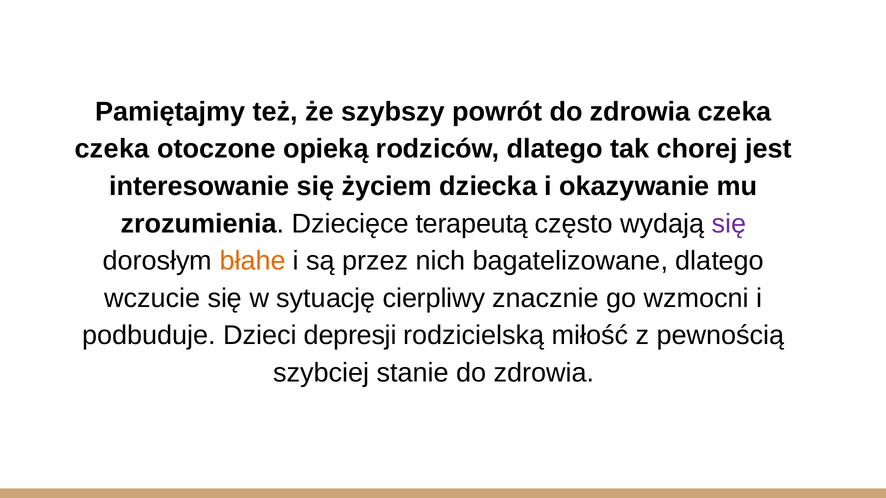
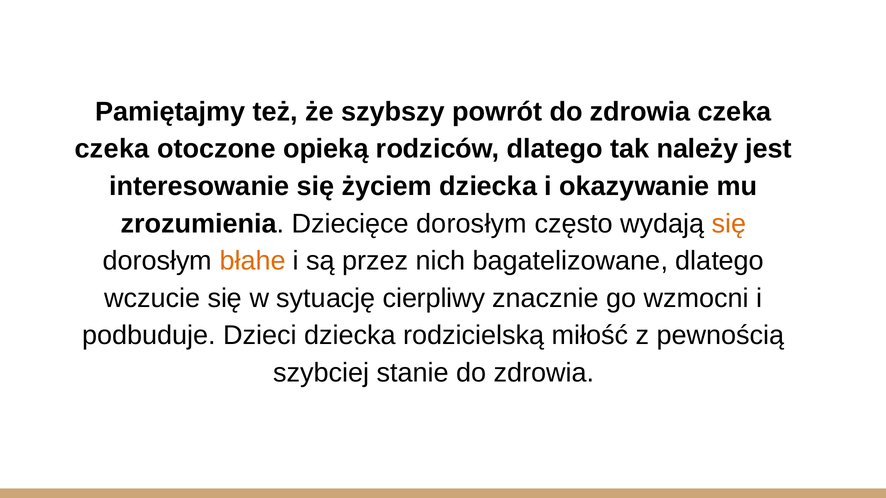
chorej: chorej -> należy (697, 149)
Dziecięce terapeutą: terapeutą -> dorosłym (472, 224)
się colour: purple -> orange (729, 224)
Dzieci depresji: depresji -> dziecka (350, 336)
